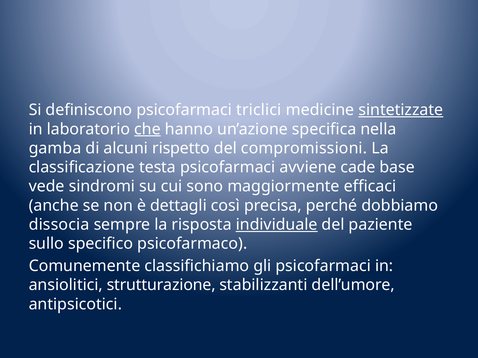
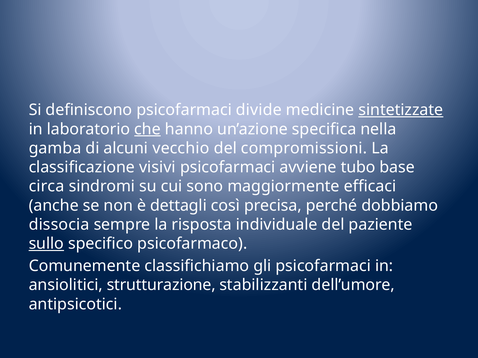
triclici: triclici -> divide (259, 110)
rispetto: rispetto -> vecchio (181, 148)
testa: testa -> visivi (157, 168)
cade: cade -> tubo (358, 168)
vede: vede -> circa (47, 187)
individuale underline: present -> none (277, 225)
sullo underline: none -> present (46, 244)
